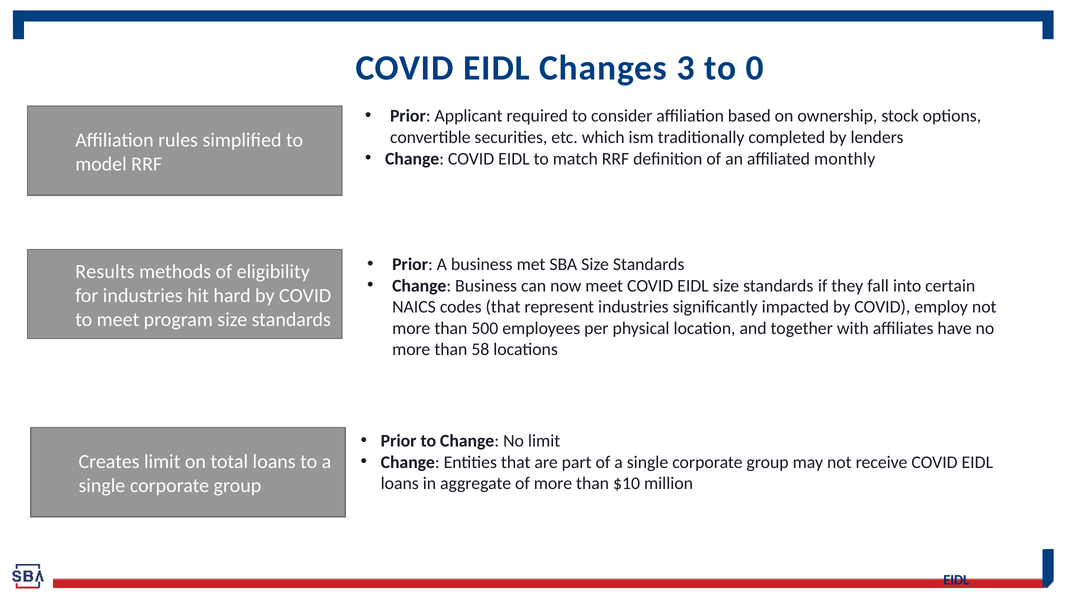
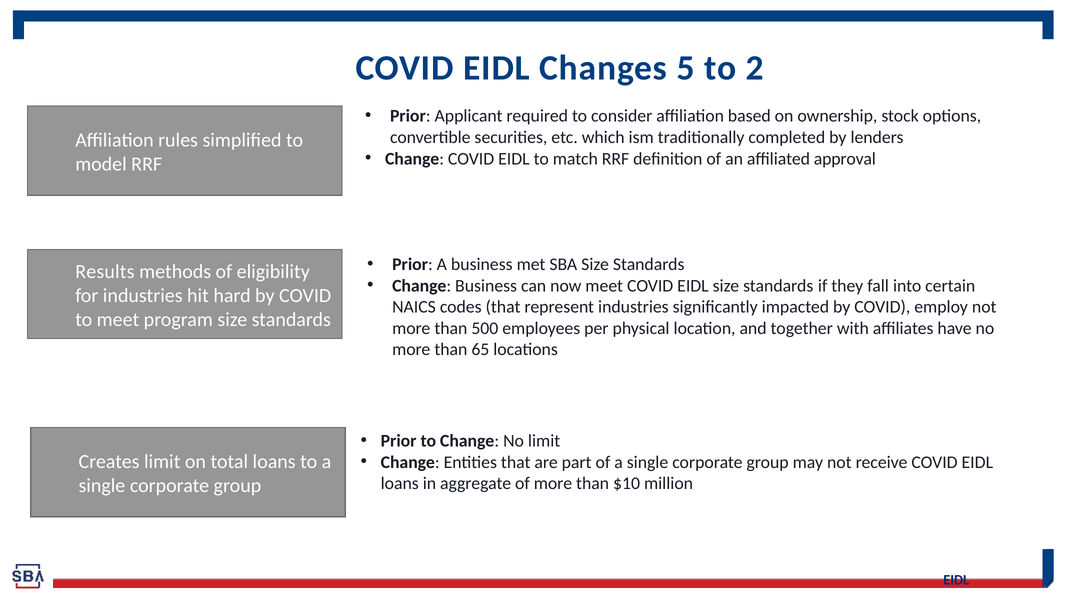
3: 3 -> 5 (686, 68)
0: 0 -> 2 (755, 68)
monthly: monthly -> approval (845, 159)
58: 58 -> 65 (480, 350)
